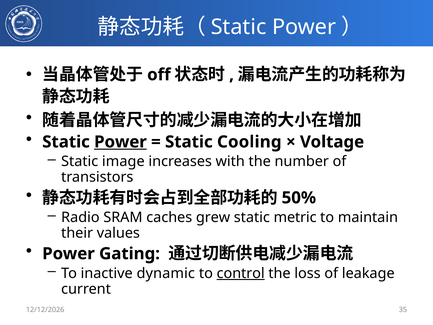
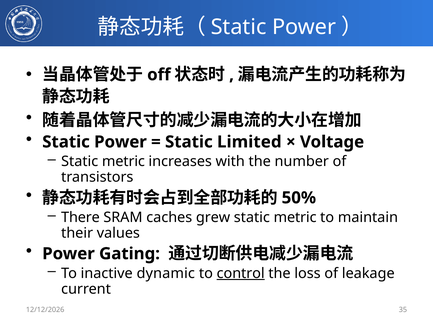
Power underline: present -> none (120, 142)
Cooling: Cooling -> Limited (249, 142)
image: image -> metric (123, 161)
Radio: Radio -> There (80, 217)
